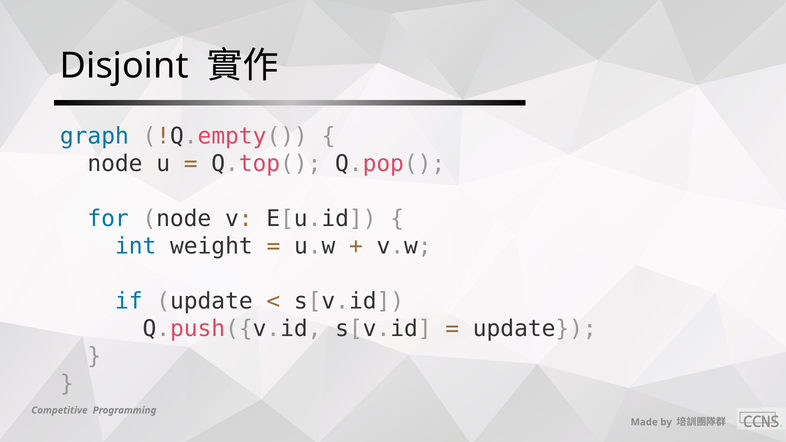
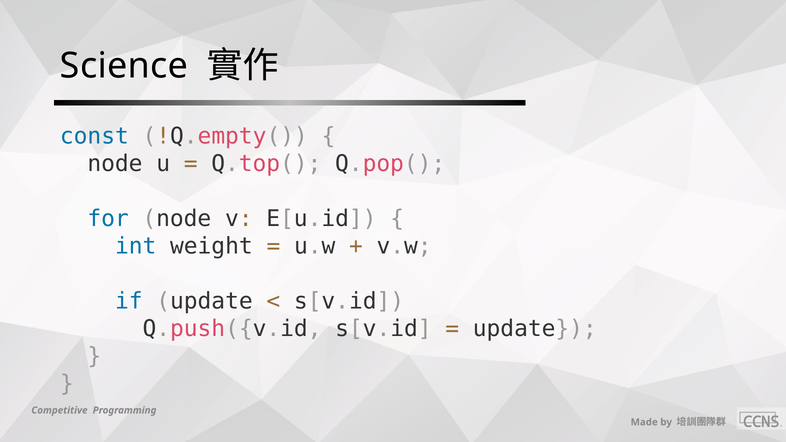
Disjoint: Disjoint -> Science (124, 66)
graph: graph -> const (94, 136)
